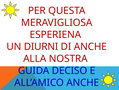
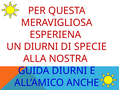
DI ANCHE: ANCHE -> SPECIE (90, 46)
GUIDA DECISO: DECISO -> DIURNI (69, 70)
